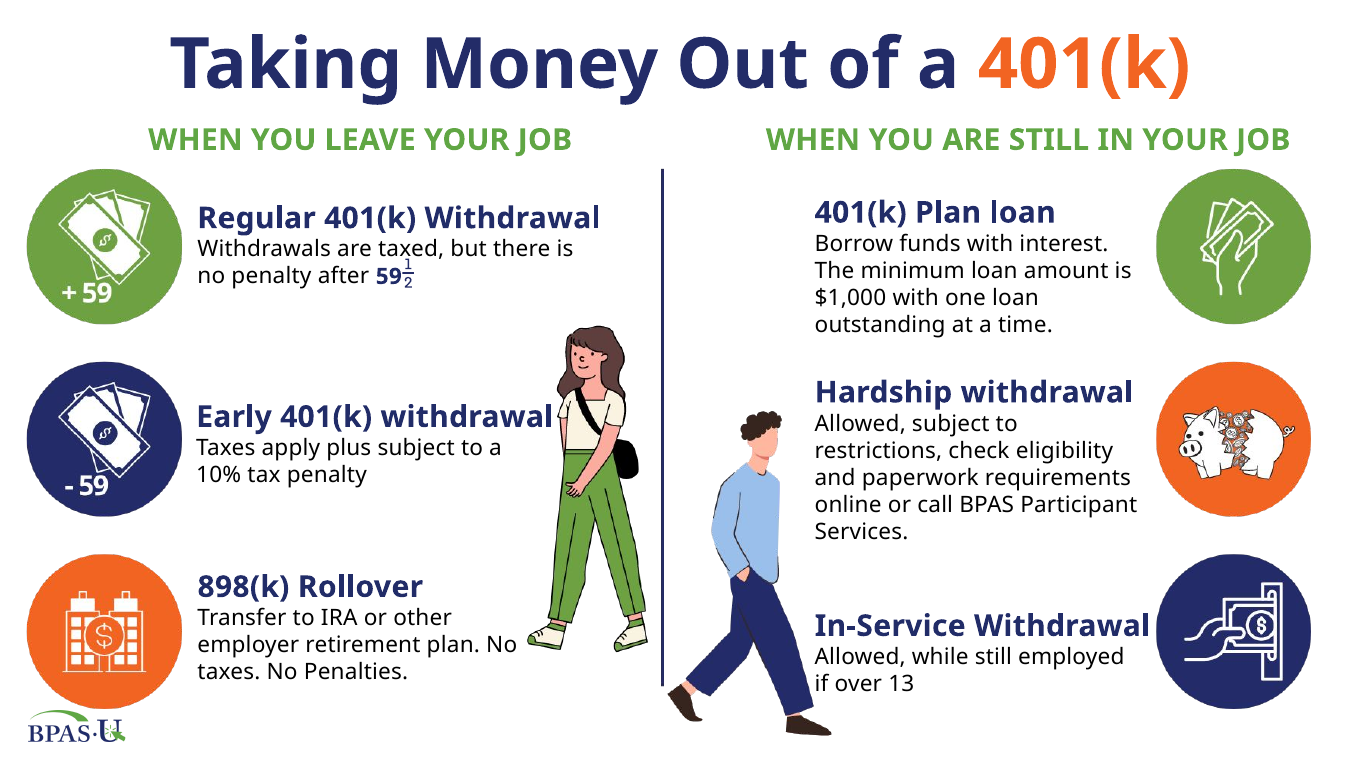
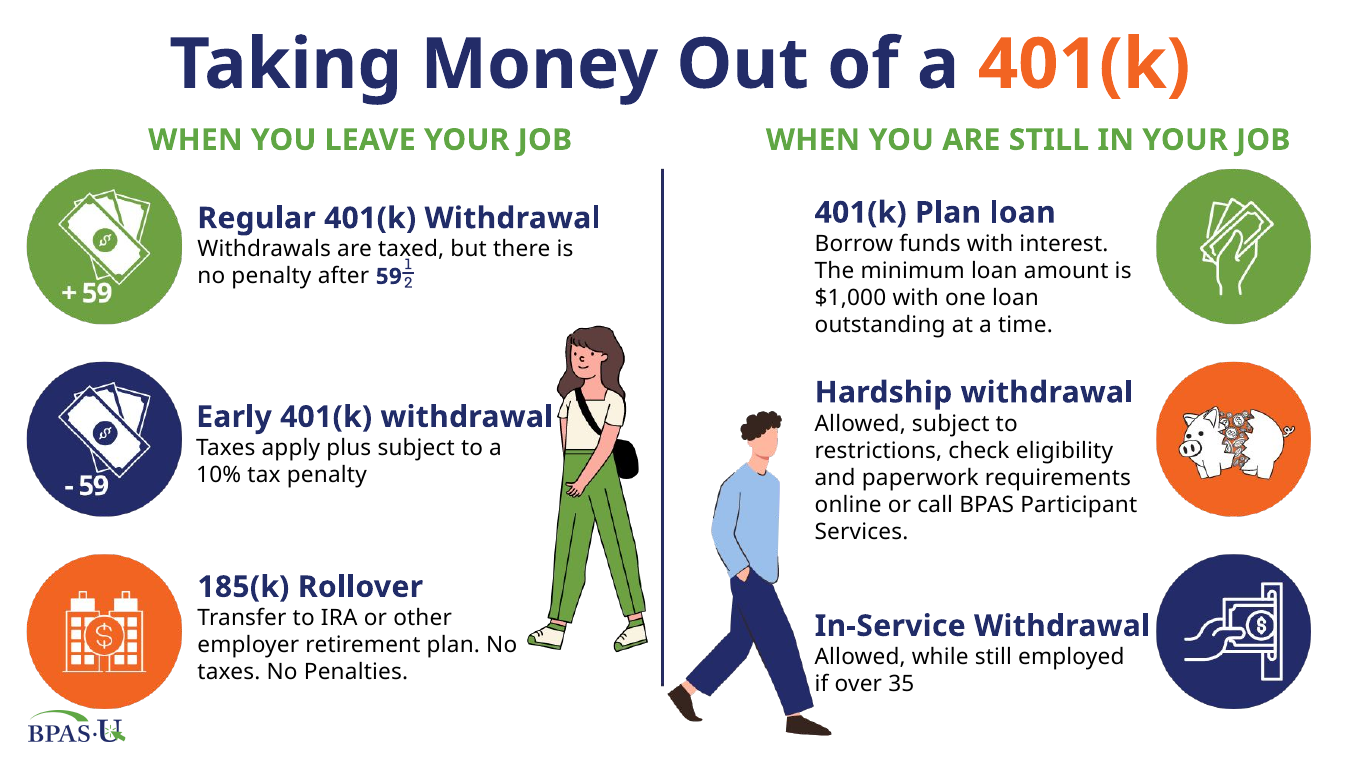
898(k: 898(k -> 185(k (243, 588)
13: 13 -> 35 (901, 685)
